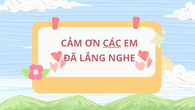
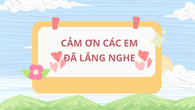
CÁC underline: present -> none (112, 43)
